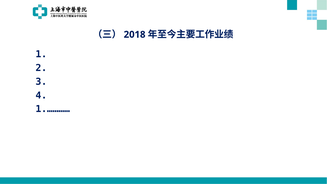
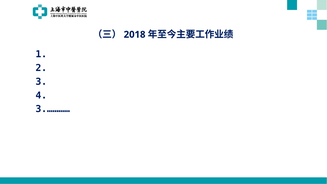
1.…………: 1.………… -> 3.………… (53, 109)
